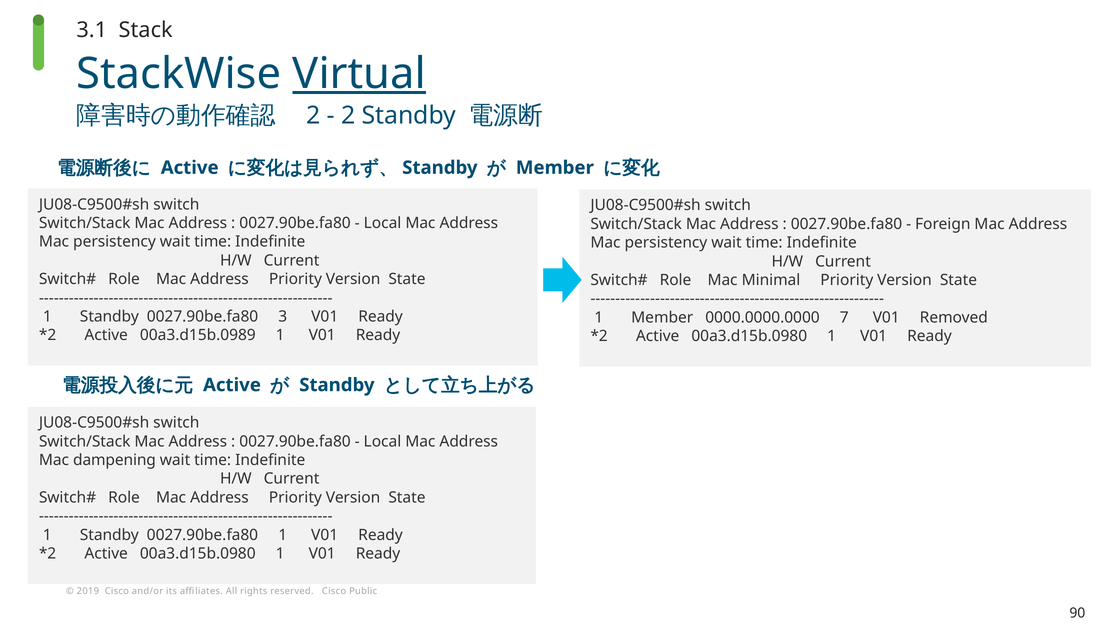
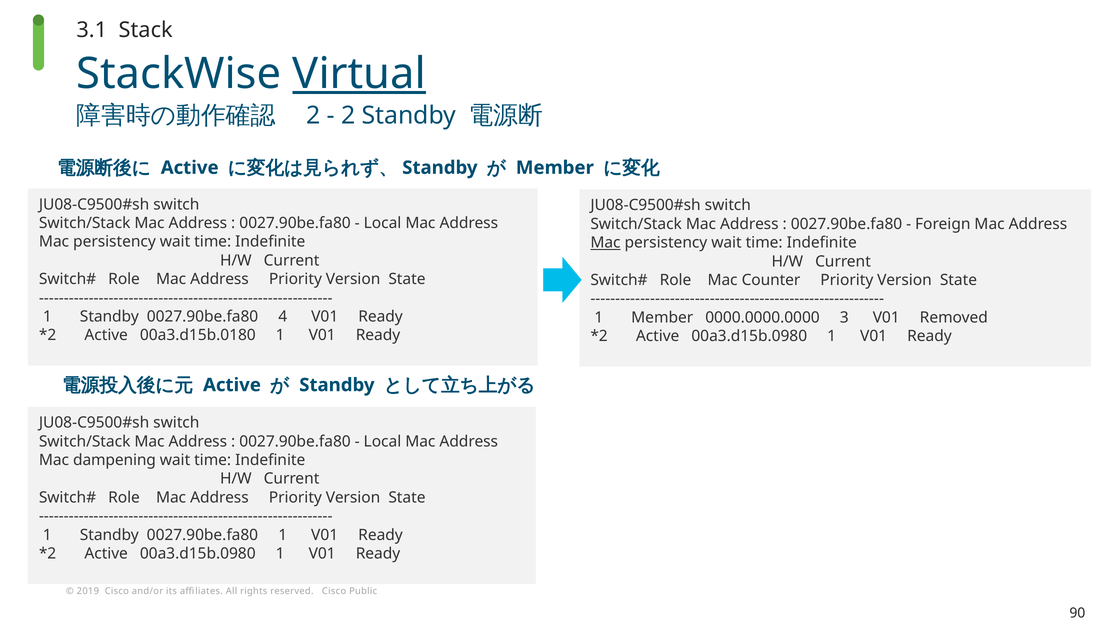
Mac underline: none -> present (605, 243)
Minimal: Minimal -> Counter (771, 280)
3: 3 -> 4 (283, 316)
7: 7 -> 3 (844, 317)
00a3.d15b.0989: 00a3.d15b.0989 -> 00a3.d15b.0180 (198, 335)
